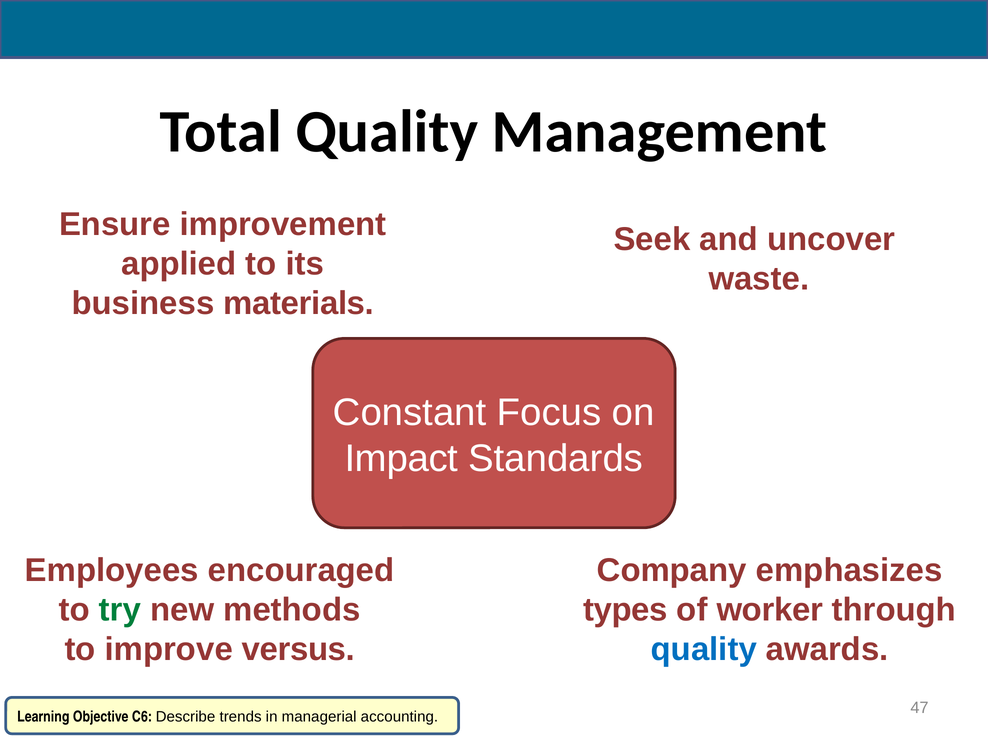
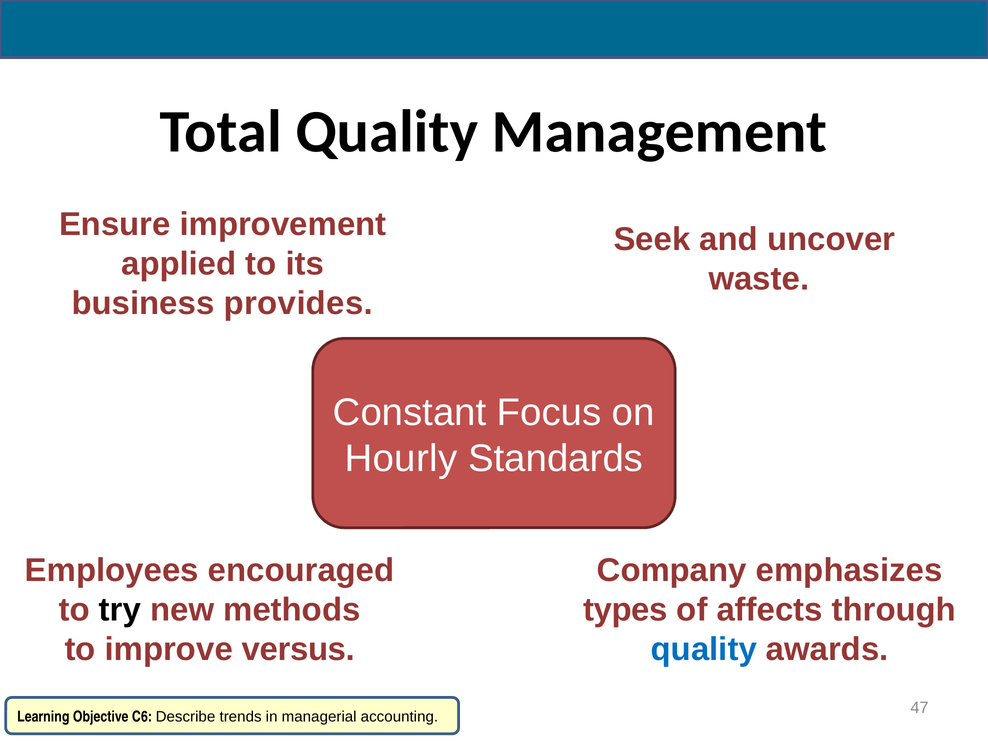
materials: materials -> provides (298, 303)
Impact: Impact -> Hourly (401, 459)
try colour: green -> black (120, 610)
worker: worker -> affects (770, 610)
